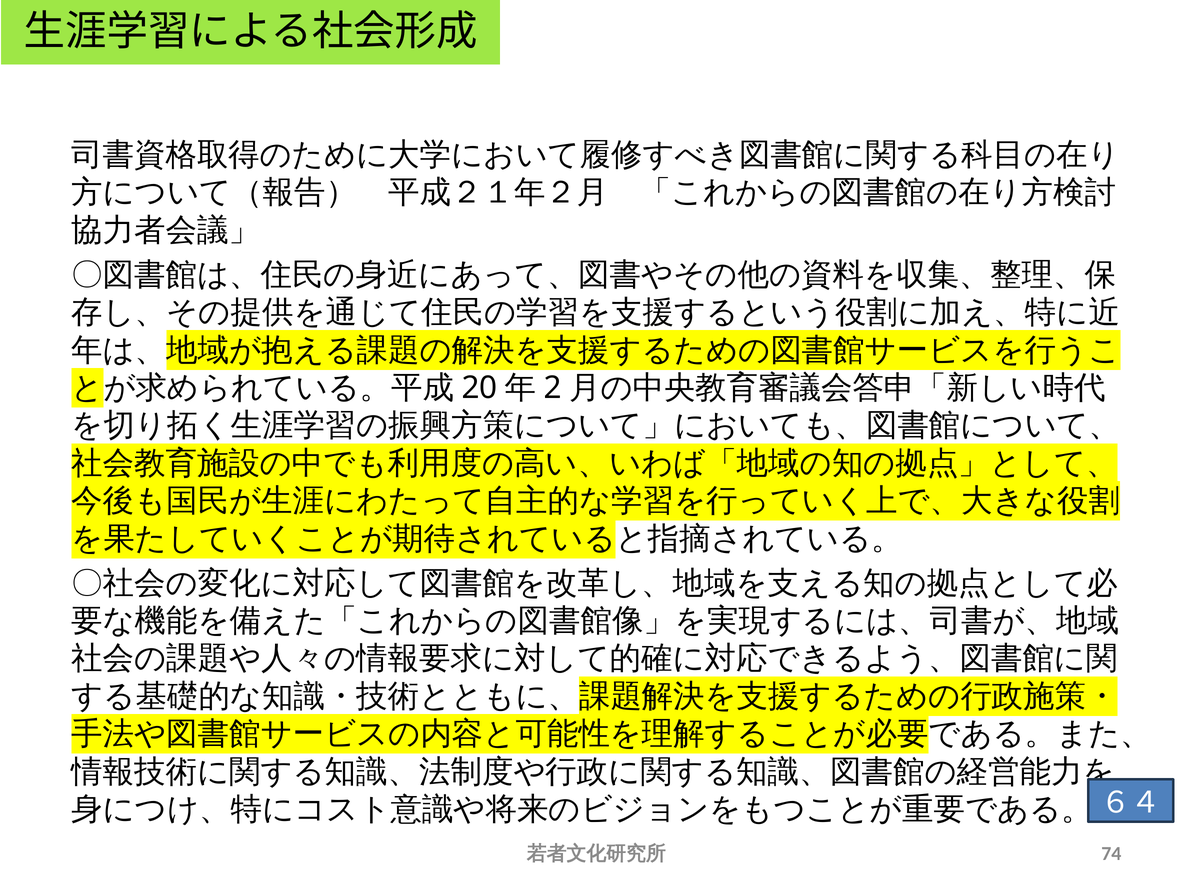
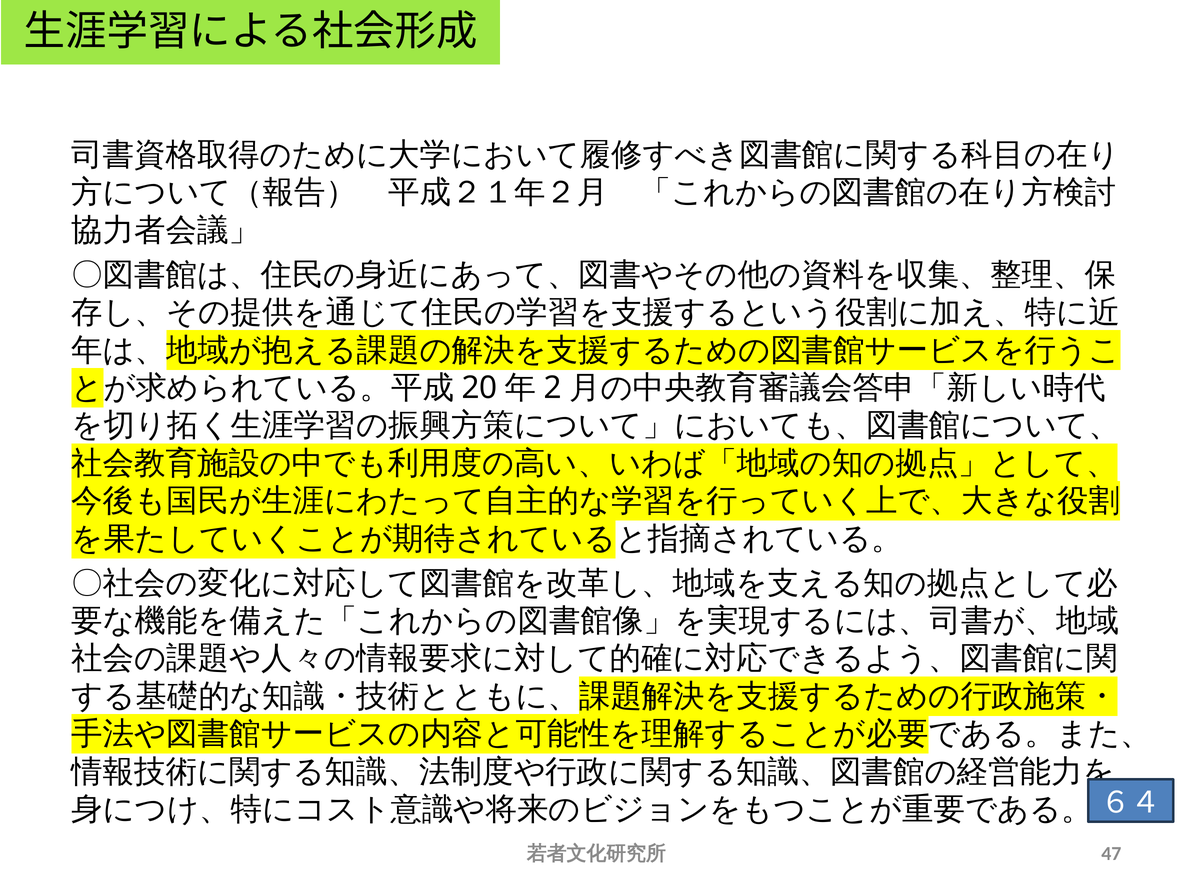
74: 74 -> 47 (1111, 854)
